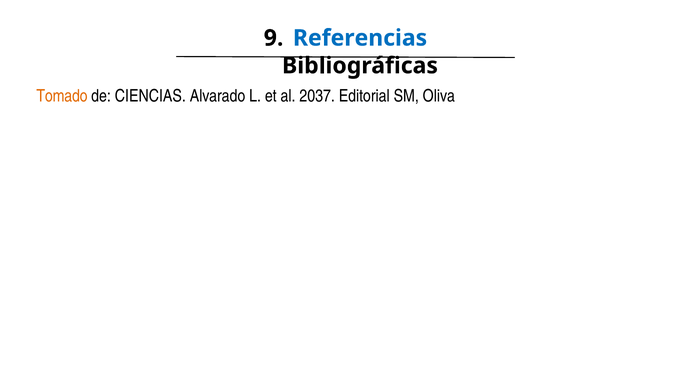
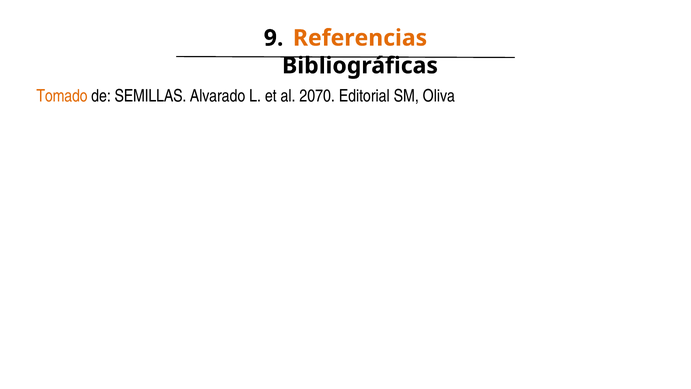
Referencias colour: blue -> orange (360, 38)
CIENCIAS: CIENCIAS -> SEMILLAS (150, 96)
2037: 2037 -> 2070 (317, 96)
